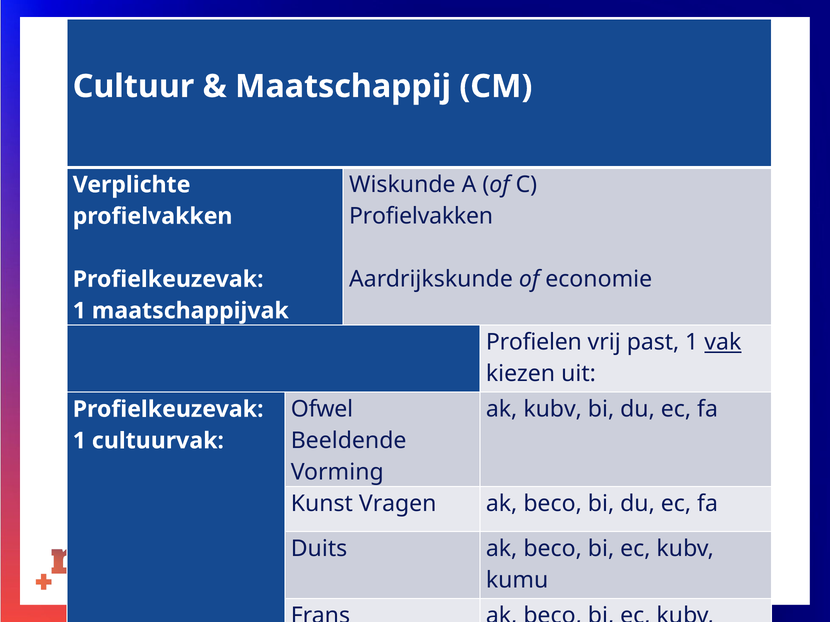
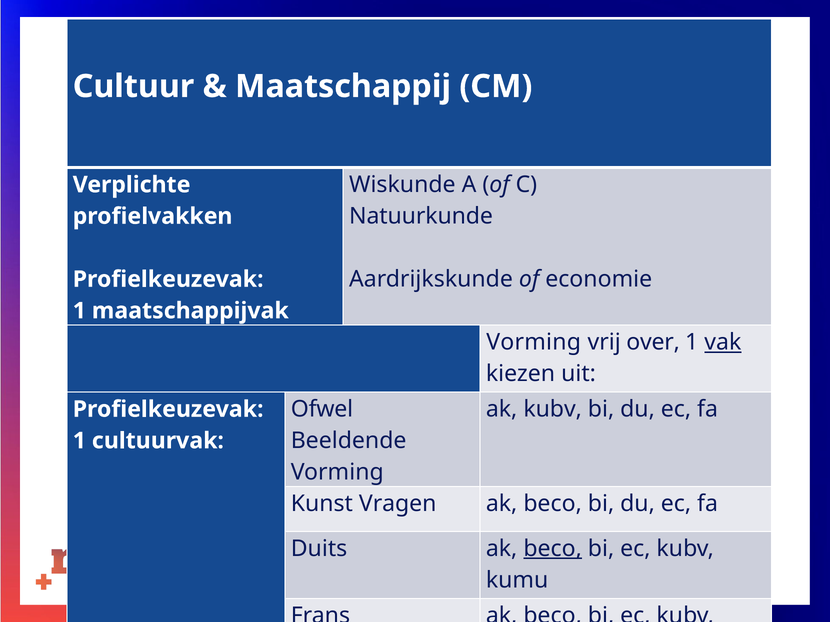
Profielvakken: Profielvakken -> Natuurkunde (421, 216)
Profielen: Profielen -> Vorming (534, 343)
past: past -> over (653, 343)
beco underline: none -> present (553, 549)
